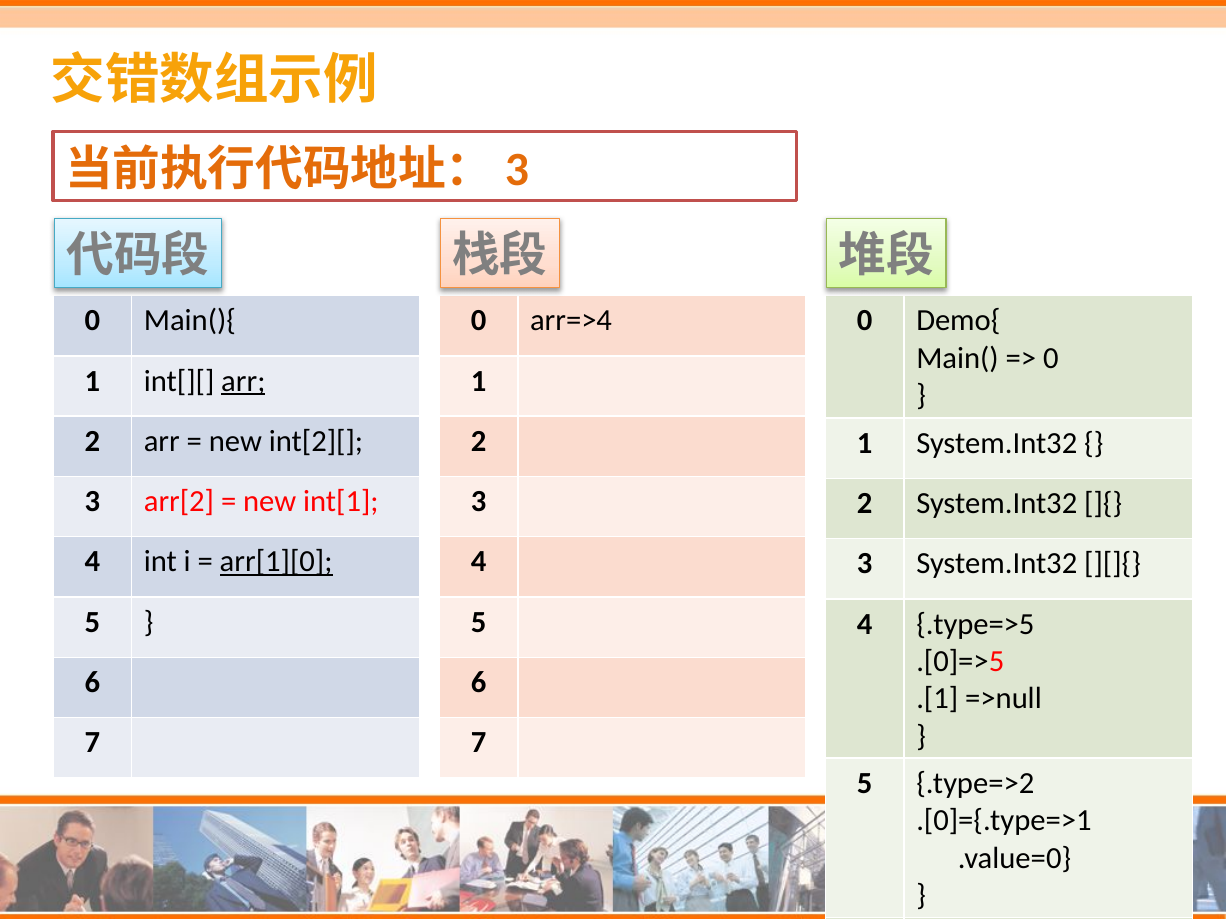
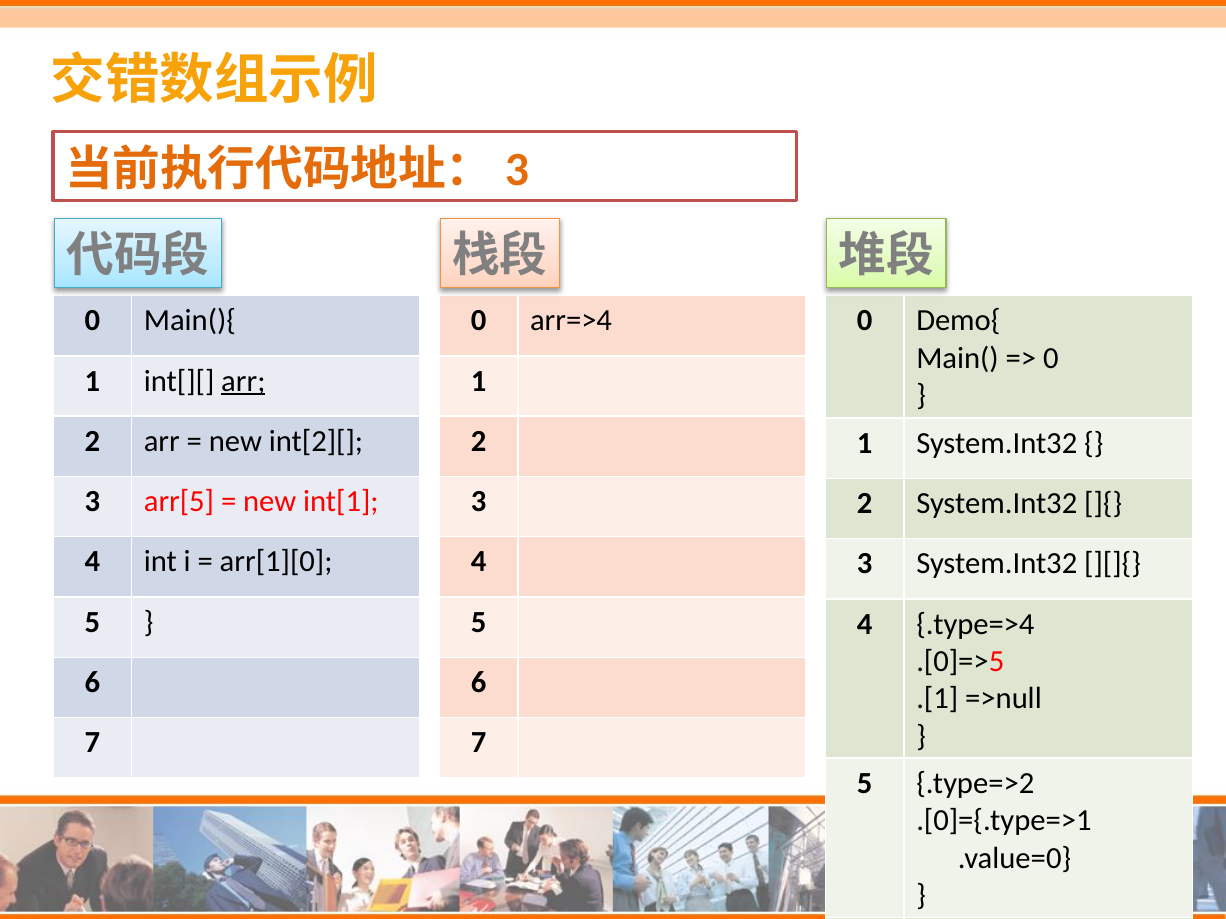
arr[2: arr[2 -> arr[5 (179, 502)
arr[1][0 underline: present -> none (276, 562)
.type=>5: .type=>5 -> .type=>4 (975, 624)
